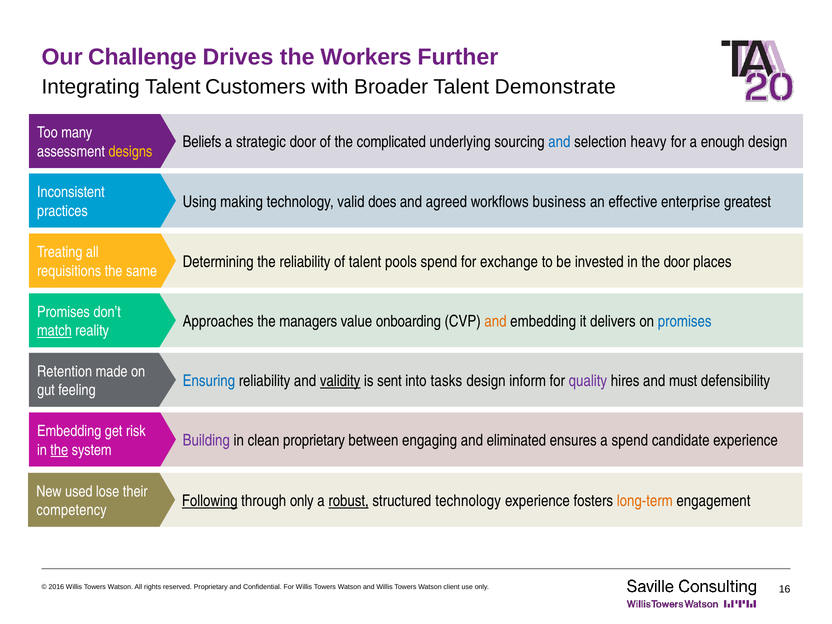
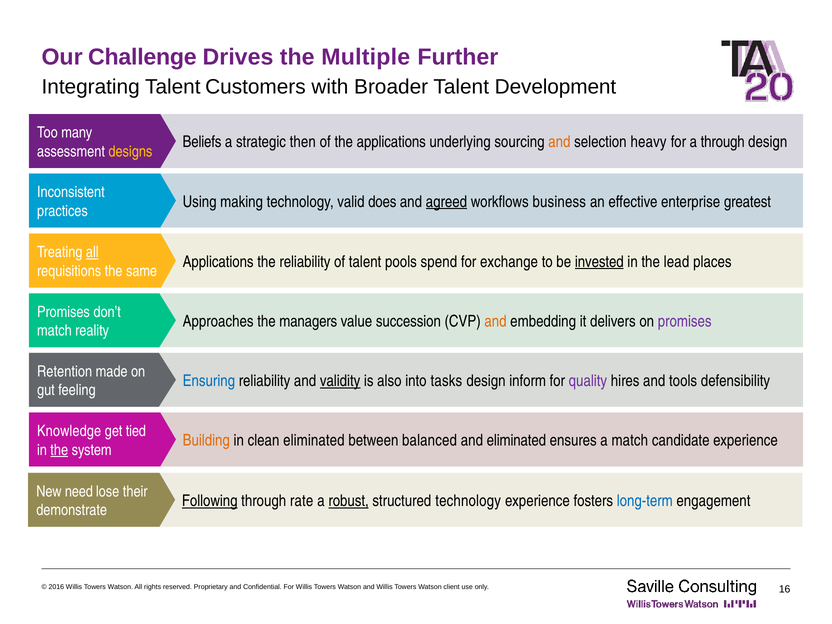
Workers: Workers -> Multiple (366, 57)
Demonstrate: Demonstrate -> Development (555, 87)
strategic door: door -> then (303, 142)
the complicated: complicated -> applications (391, 142)
and colour: blue -> orange (559, 142)
a enough: enough -> through (723, 142)
agreed underline: none -> present (446, 202)
all underline: none -> present (92, 252)
Determining: Determining -> Applications (218, 262)
invested underline: none -> present (599, 262)
the door: door -> lead (676, 262)
onboarding: onboarding -> succession (408, 321)
promises colour: blue -> purple (685, 321)
match underline: present -> none (54, 331)
sent: sent -> also (389, 381)
must: must -> tools (683, 381)
Embedding: Embedding -> Knowledge (69, 431)
risk: risk -> tied (136, 431)
Building colour: purple -> orange (206, 441)
clean proprietary: proprietary -> eliminated (314, 441)
engaging: engaging -> balanced (430, 441)
a spend: spend -> match (630, 441)
used: used -> need (79, 492)
through only: only -> rate (302, 501)
long-term colour: orange -> blue (645, 501)
competency: competency -> demonstrate (72, 510)
